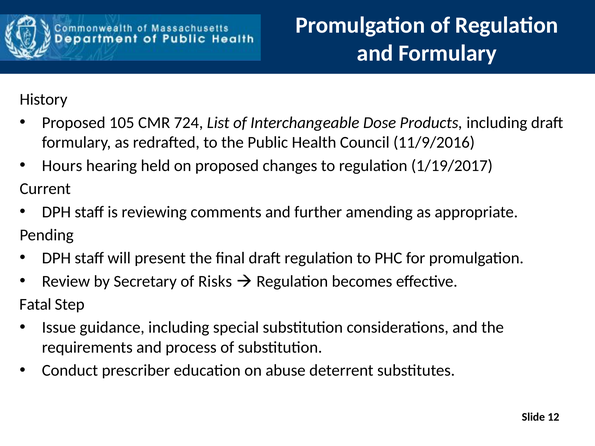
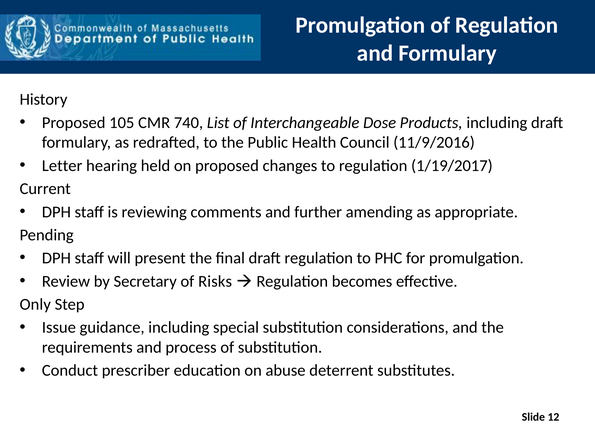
724: 724 -> 740 (188, 123)
Hours: Hours -> Letter (62, 166)
Fatal: Fatal -> Only (35, 305)
